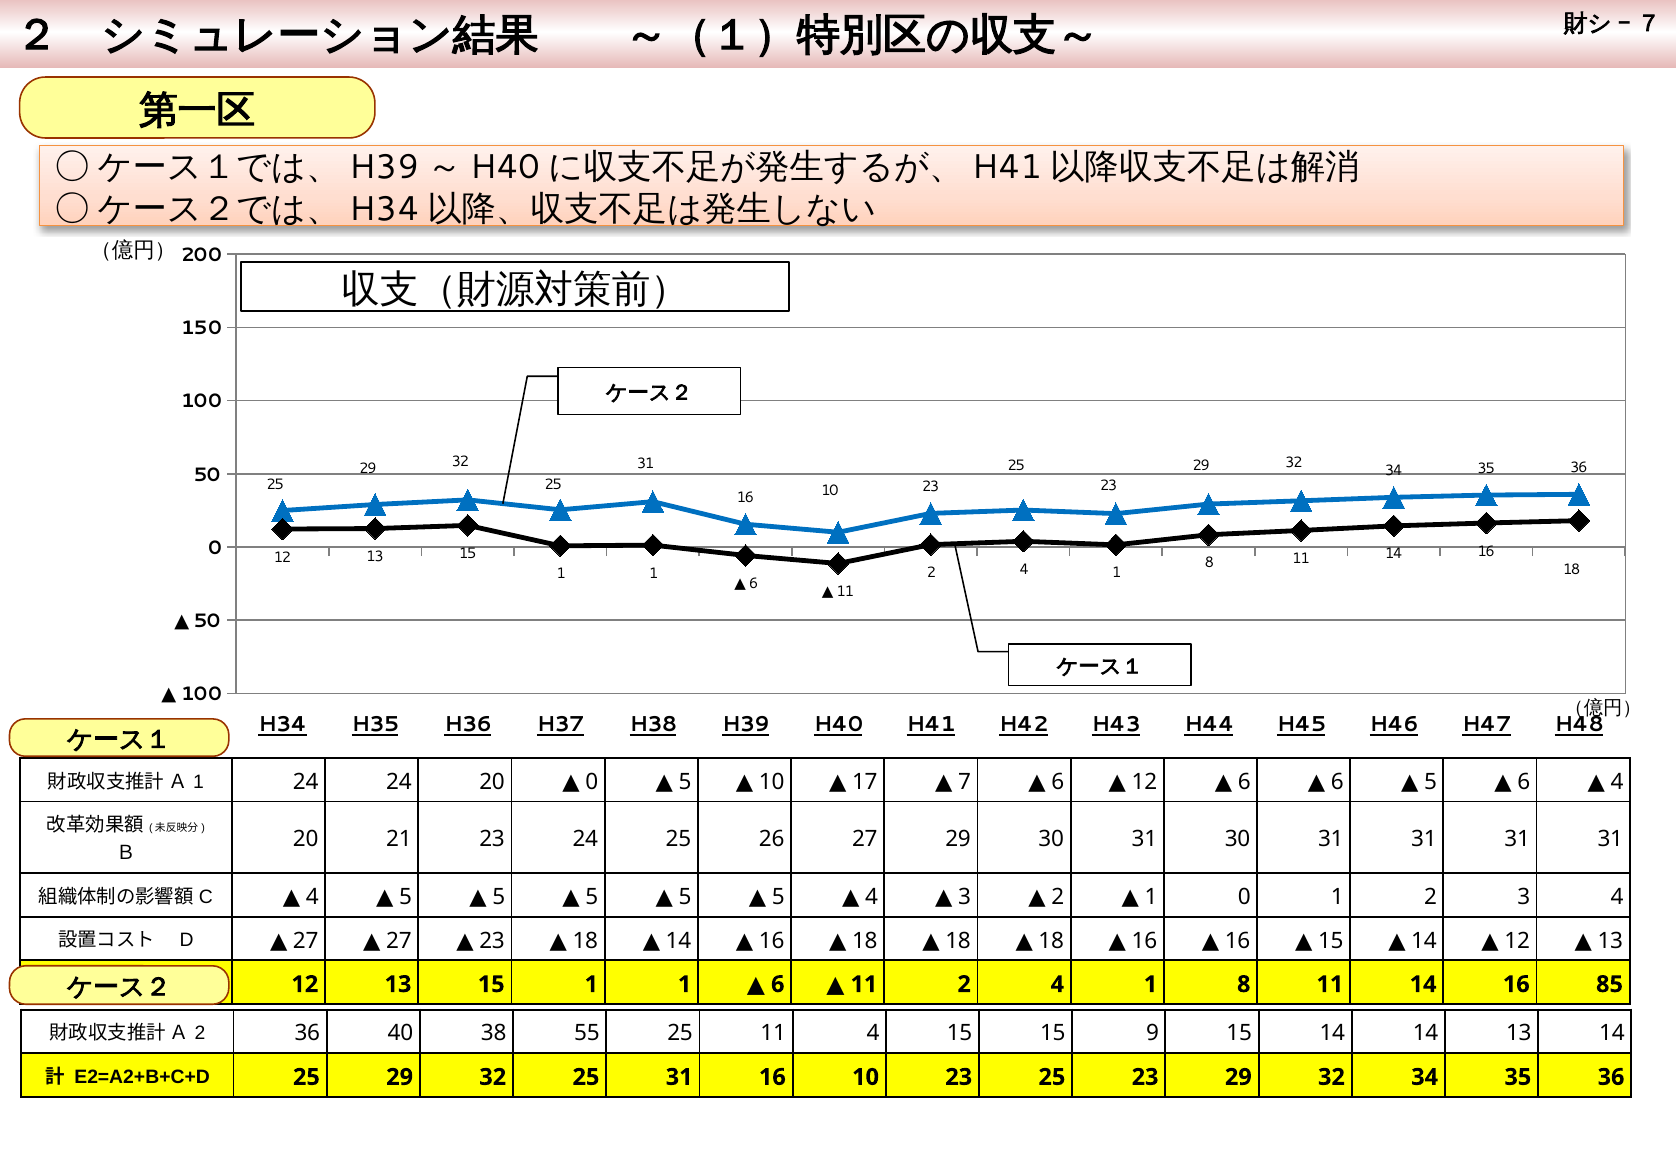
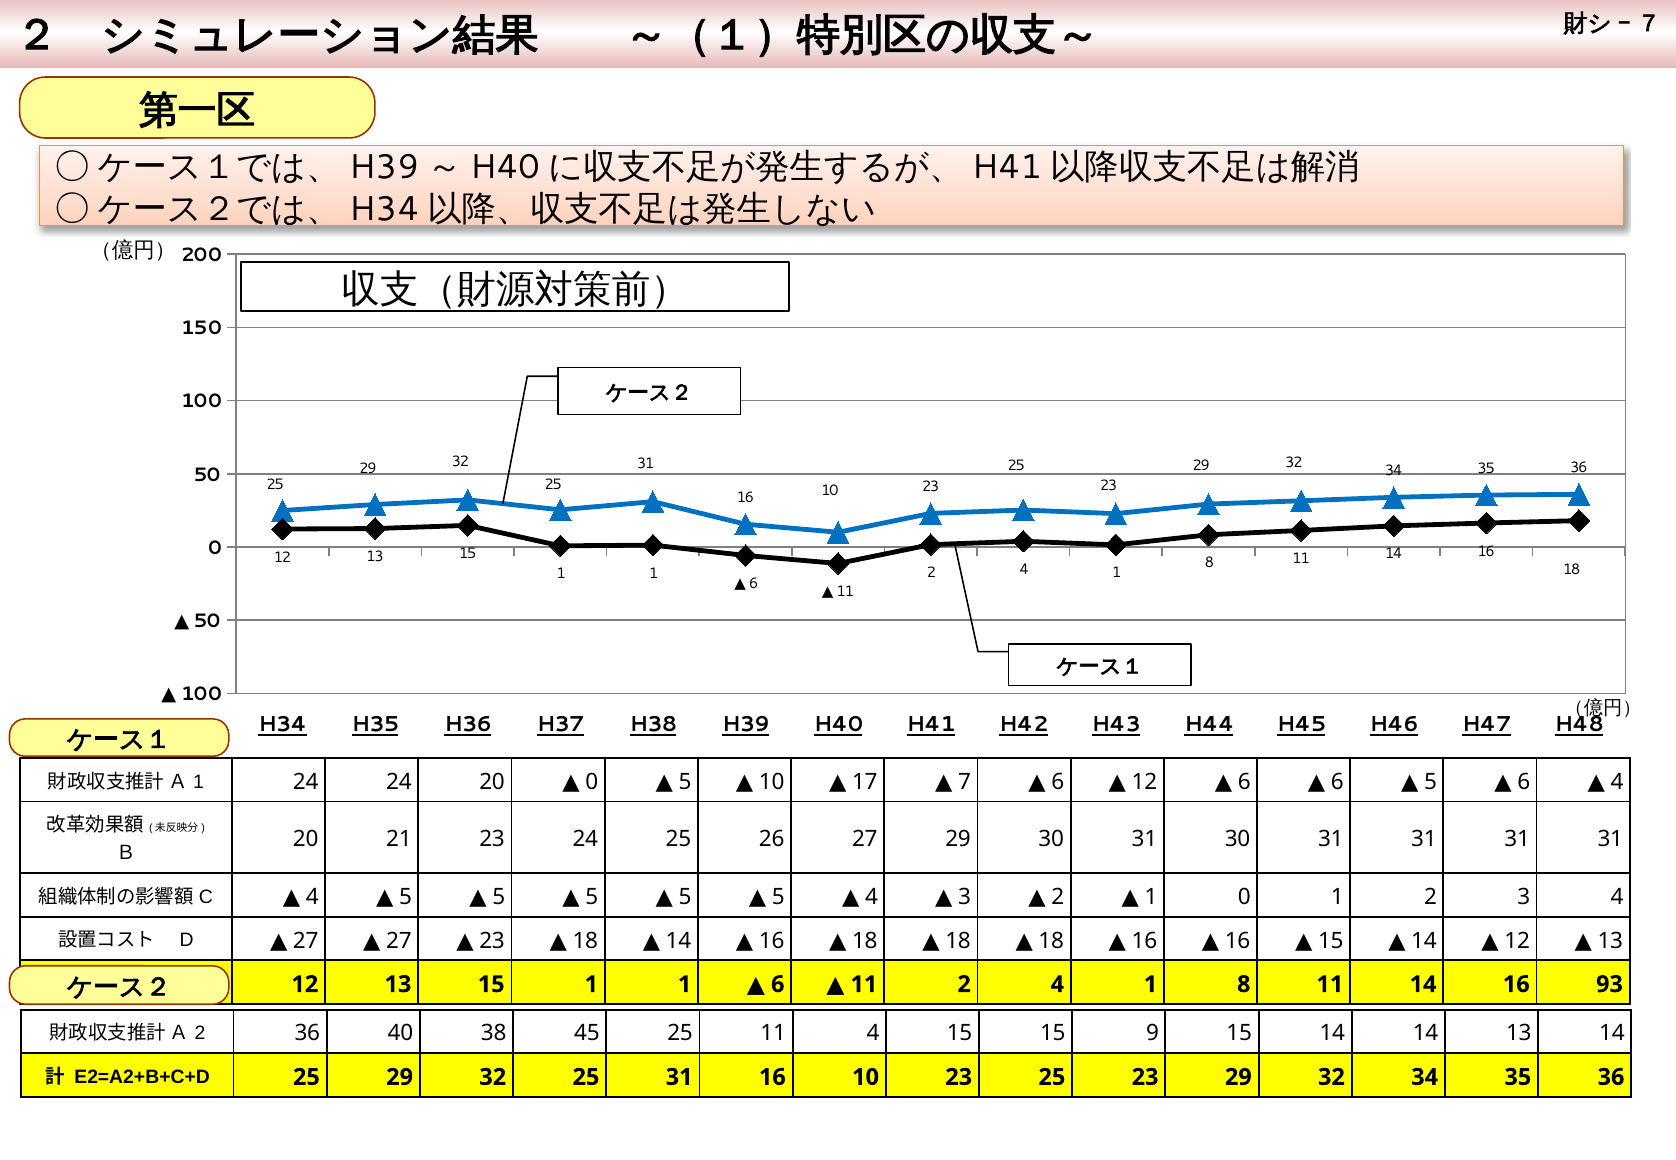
85: 85 -> 93 (1610, 985)
55: 55 -> 45 (587, 1034)
